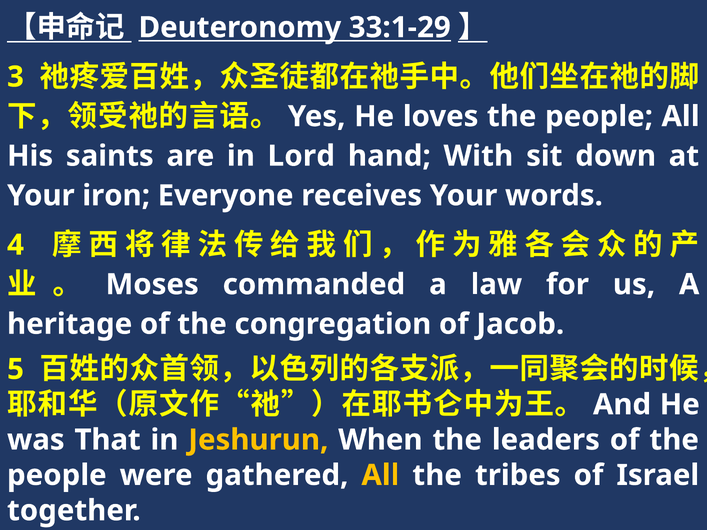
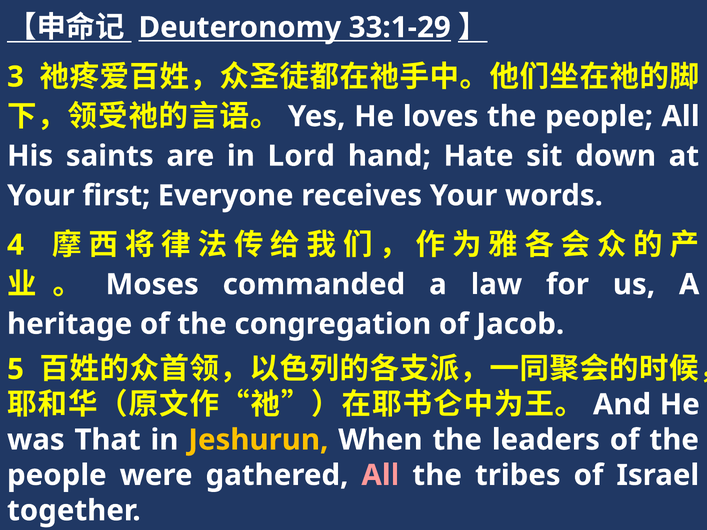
With: With -> Hate (479, 156)
iron: iron -> first (116, 196)
All colour: yellow -> pink (380, 475)
